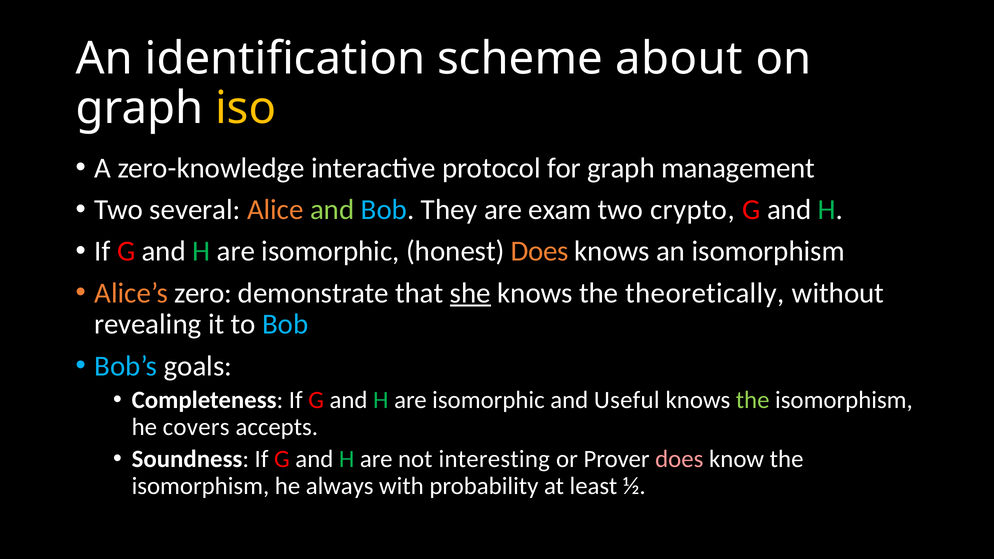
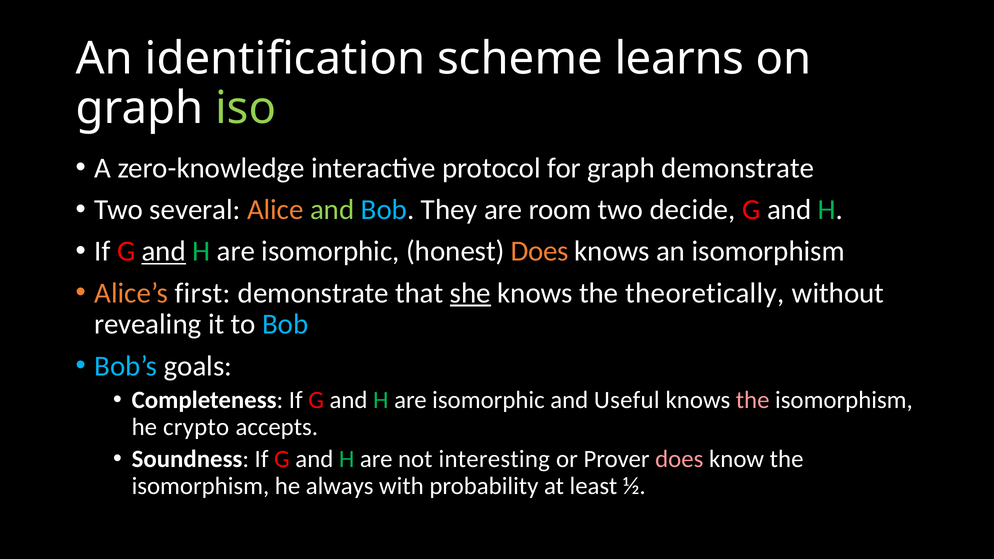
about: about -> learns (679, 59)
iso colour: yellow -> light green (246, 108)
graph management: management -> demonstrate (738, 168)
exam: exam -> room (560, 210)
crypto: crypto -> decide (693, 210)
and underline: none -> present (164, 251)
zero: zero -> first (203, 293)
the colour: light green -> pink (753, 400)
covers: covers -> crypto (196, 427)
